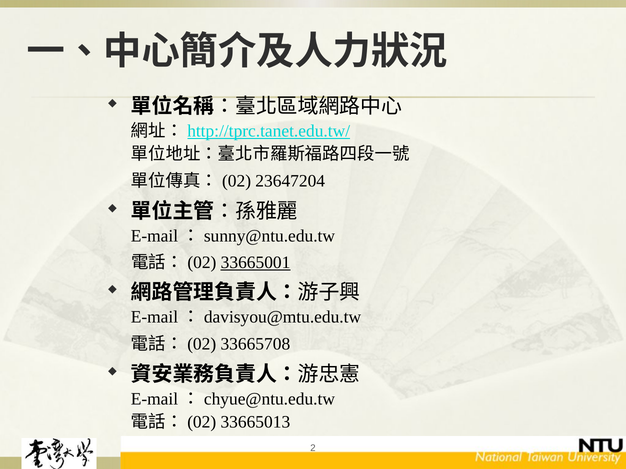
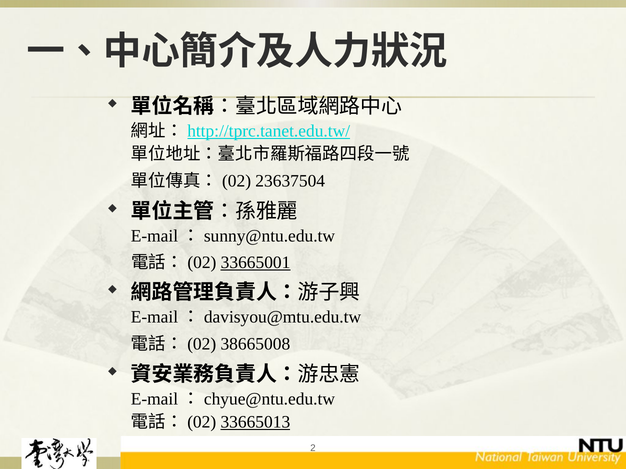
23647204: 23647204 -> 23637504 (290, 181)
33665708: 33665708 -> 38665008 (255, 344)
33665013 underline: none -> present (255, 423)
